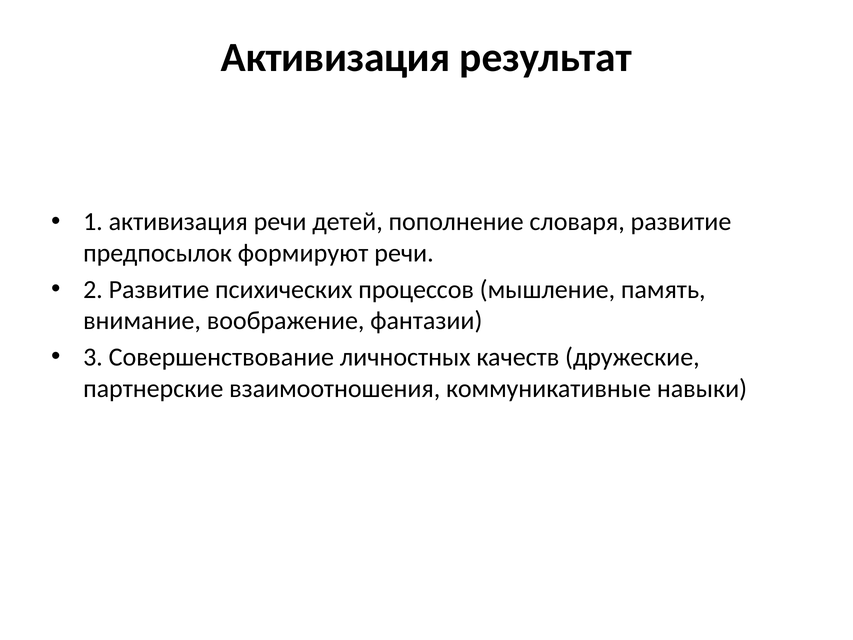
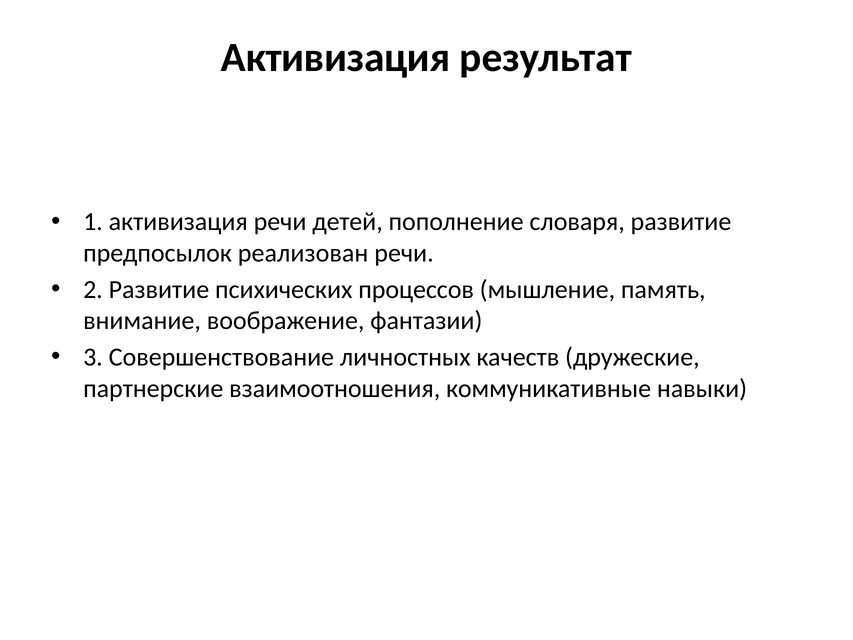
формируют: формируют -> реализован (303, 253)
